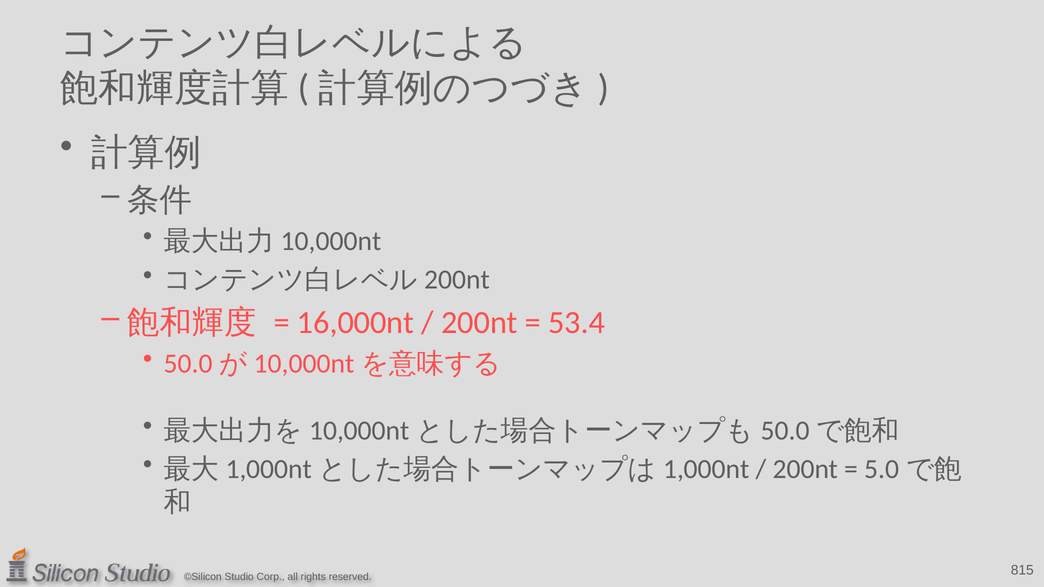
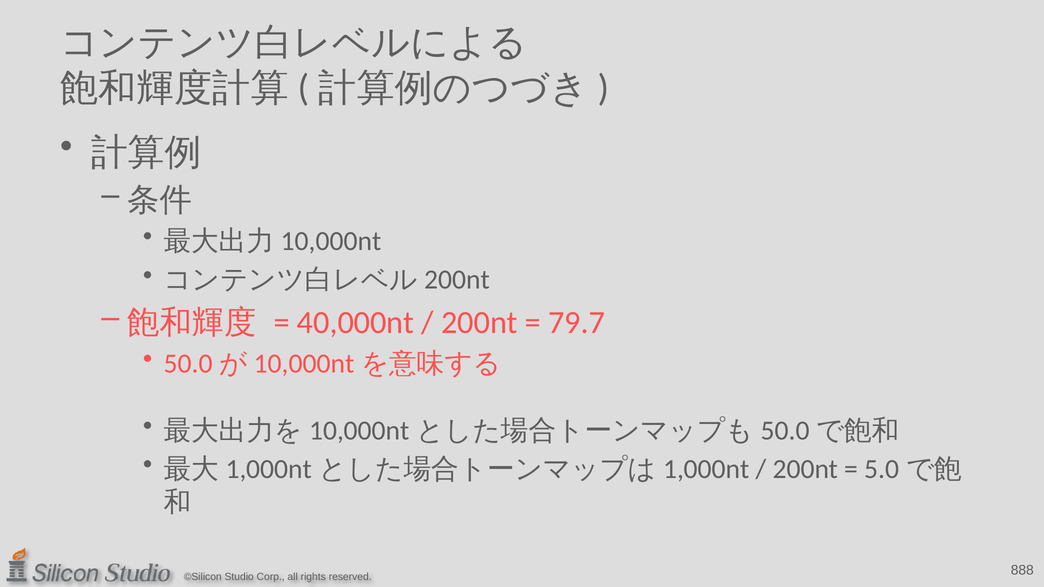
16,000nt: 16,000nt -> 40,000nt (356, 323)
53.4: 53.4 -> 79.7 (577, 323)
815: 815 -> 888 (1022, 570)
